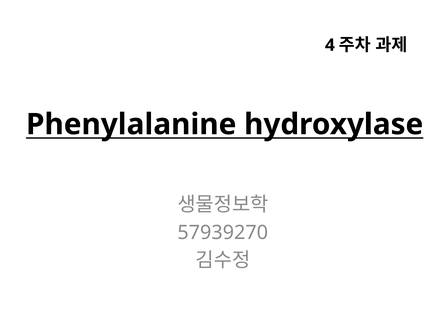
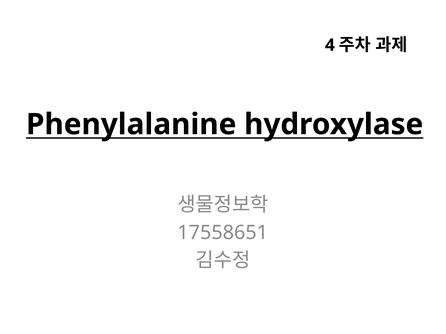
57939270: 57939270 -> 17558651 (223, 233)
